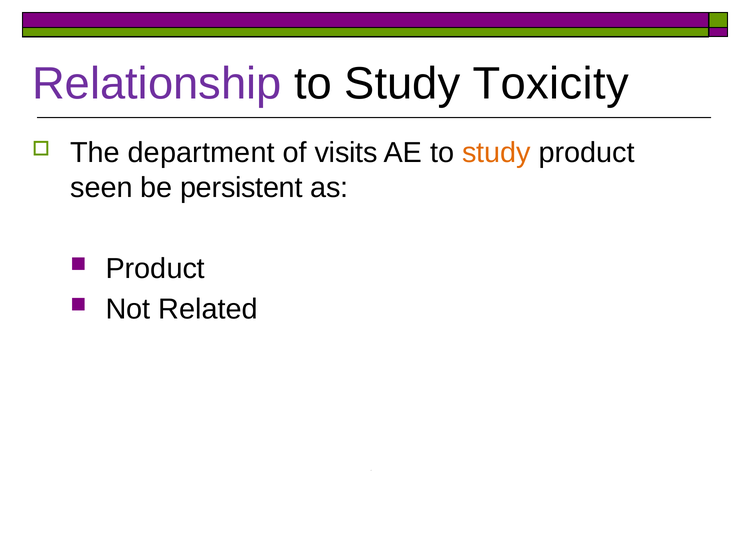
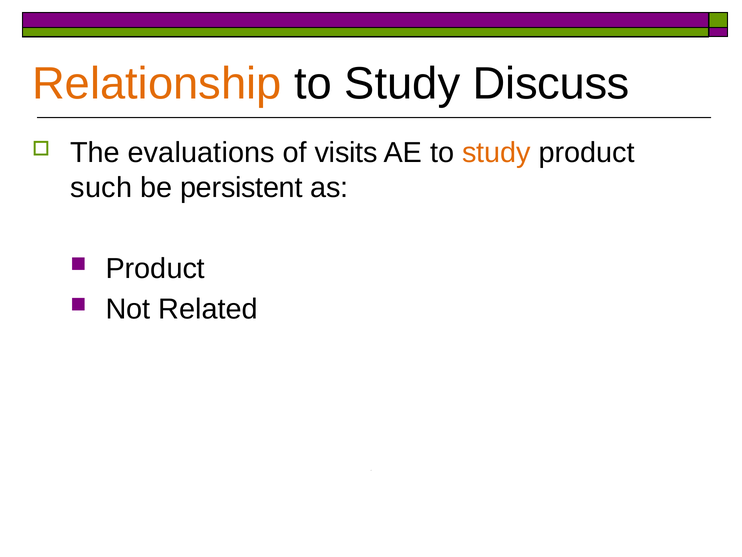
Relationship colour: purple -> orange (157, 84)
Toxicity: Toxicity -> Discuss (551, 84)
department: department -> evaluations (201, 153)
seen: seen -> such (101, 187)
